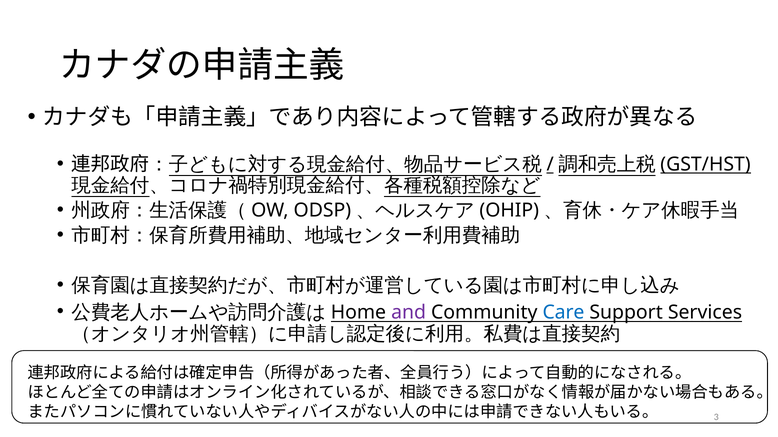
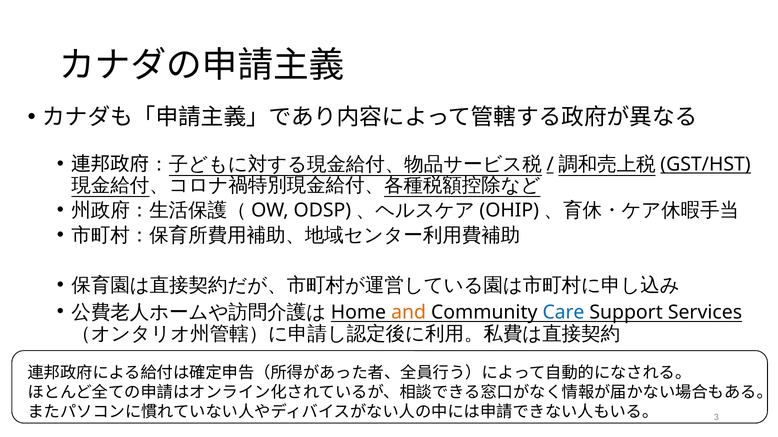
and colour: purple -> orange (409, 313)
